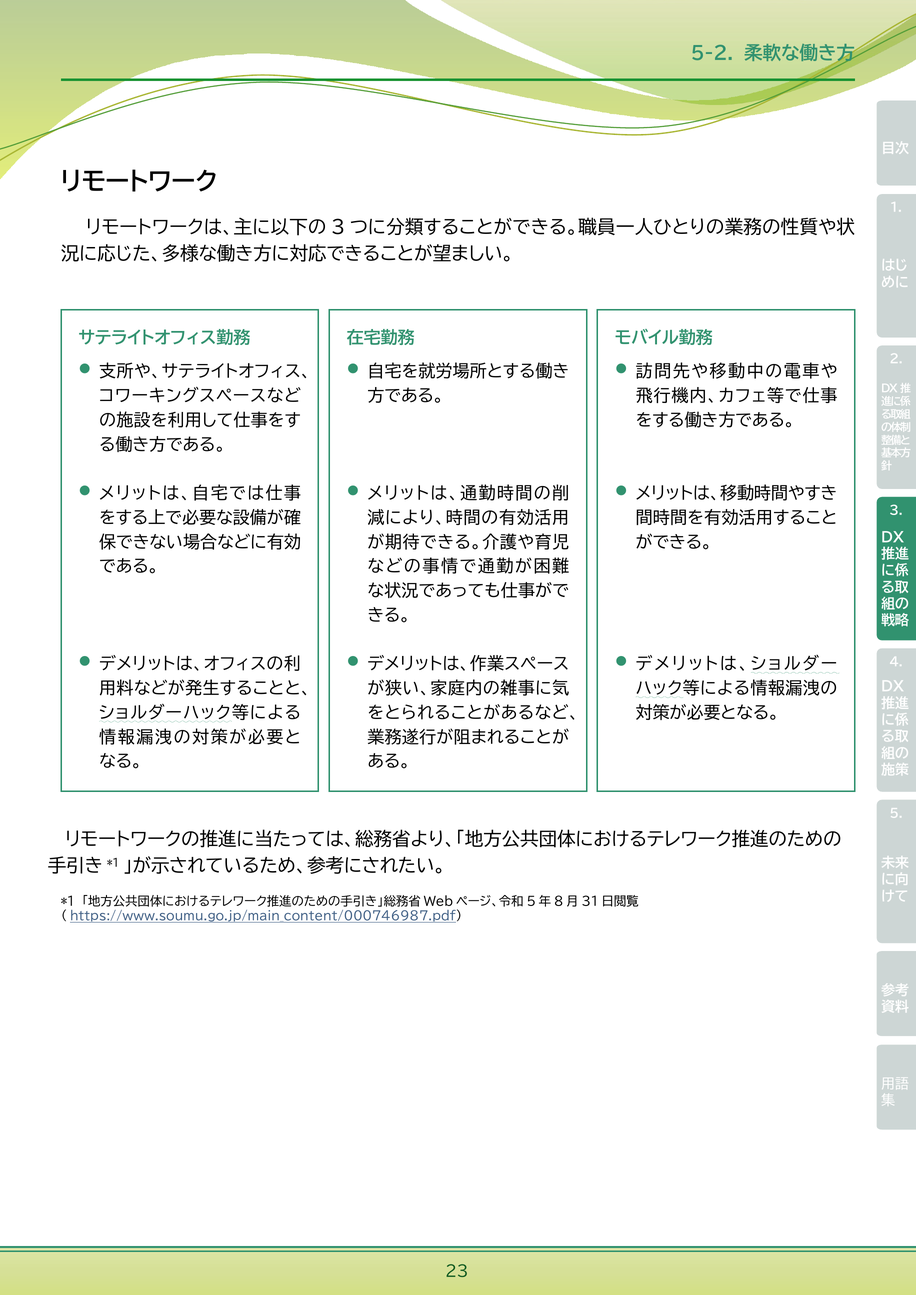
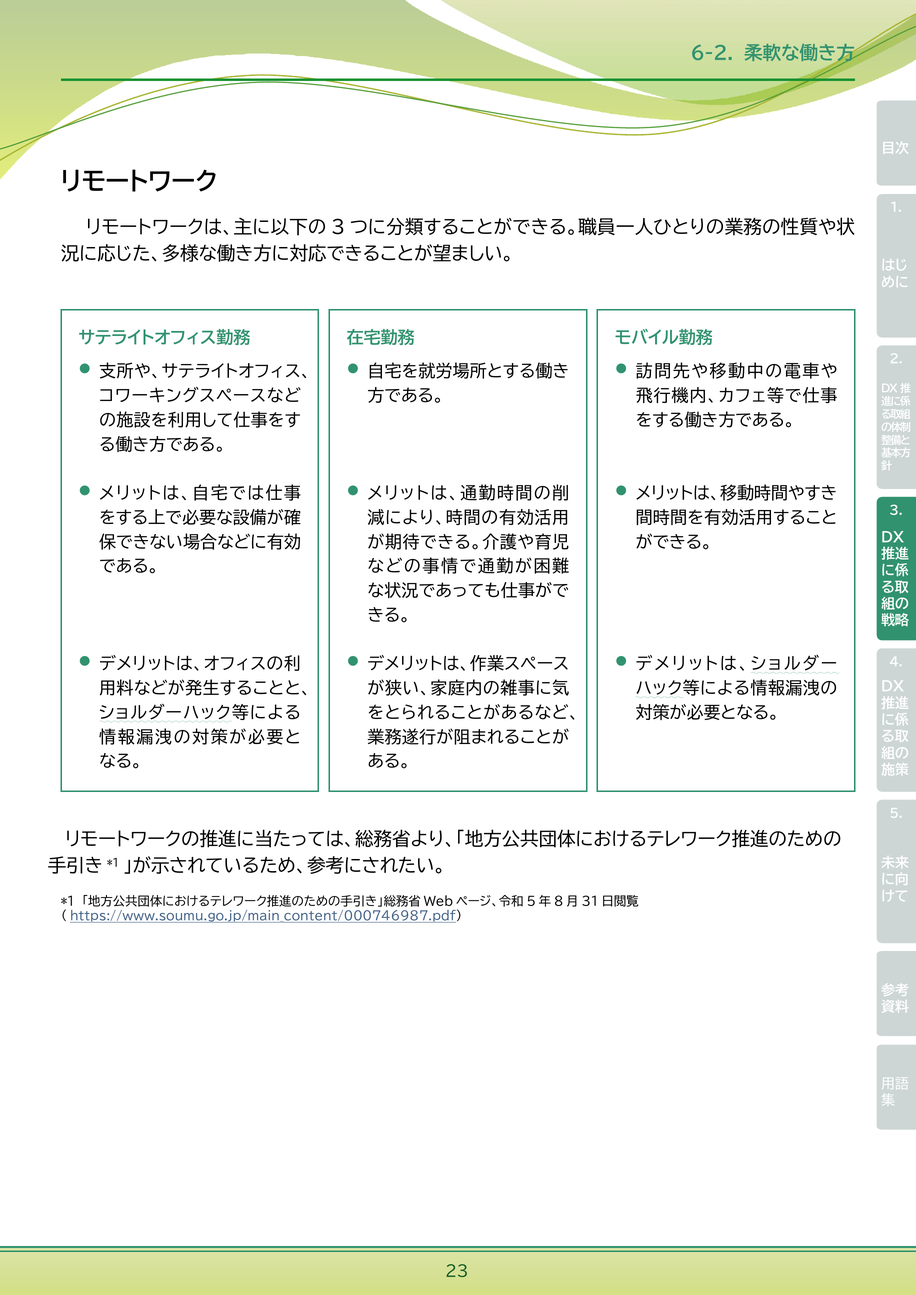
5-2: 5-2 -> 6-2 (712, 54)
